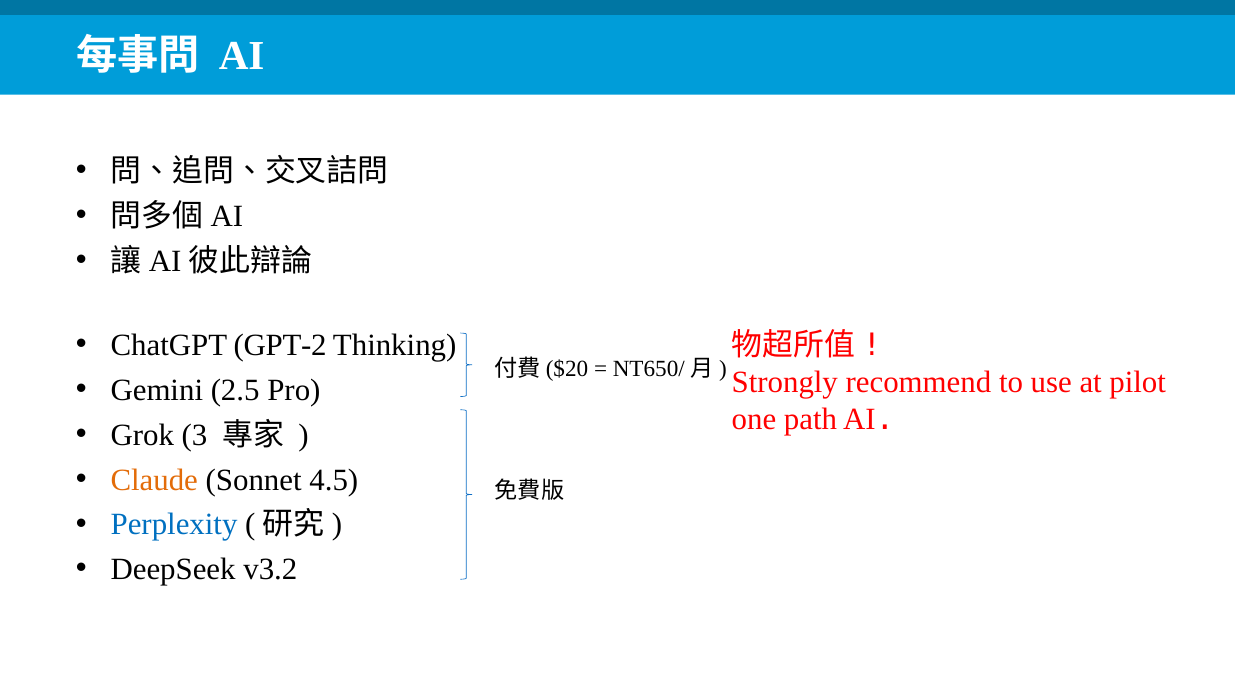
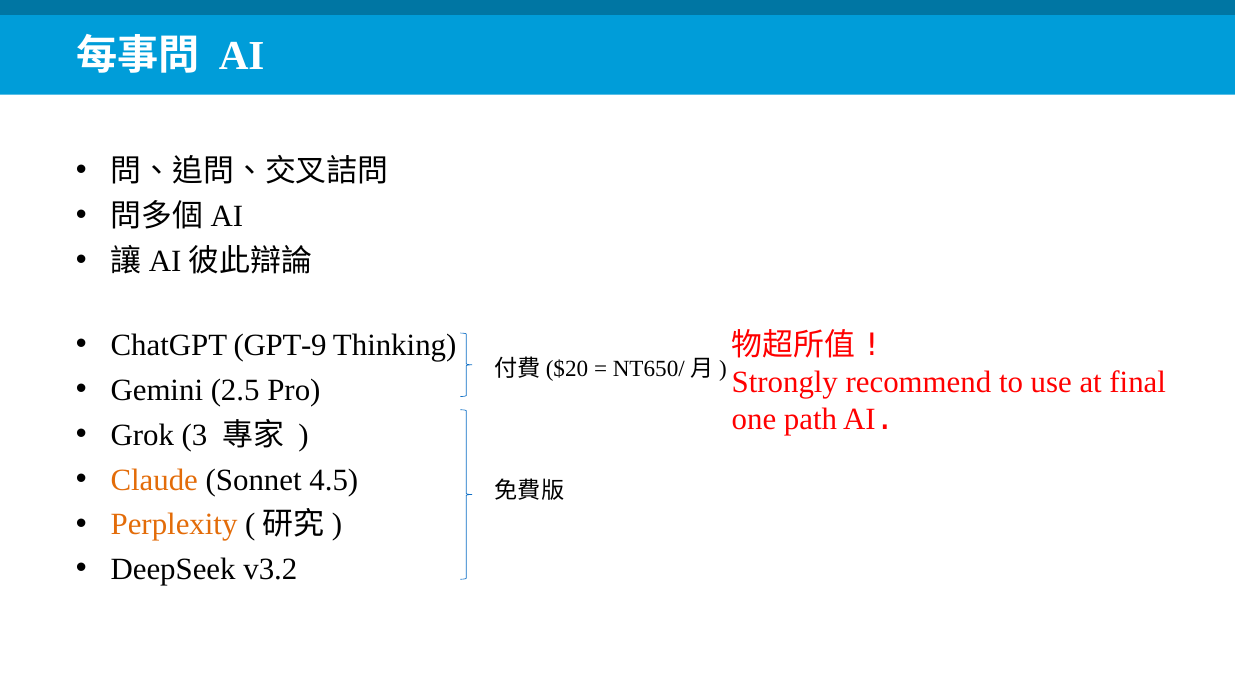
GPT-2: GPT-2 -> GPT-9 (280, 345)
pilot: pilot -> final (1138, 382)
Perplexity colour: blue -> orange (174, 524)
